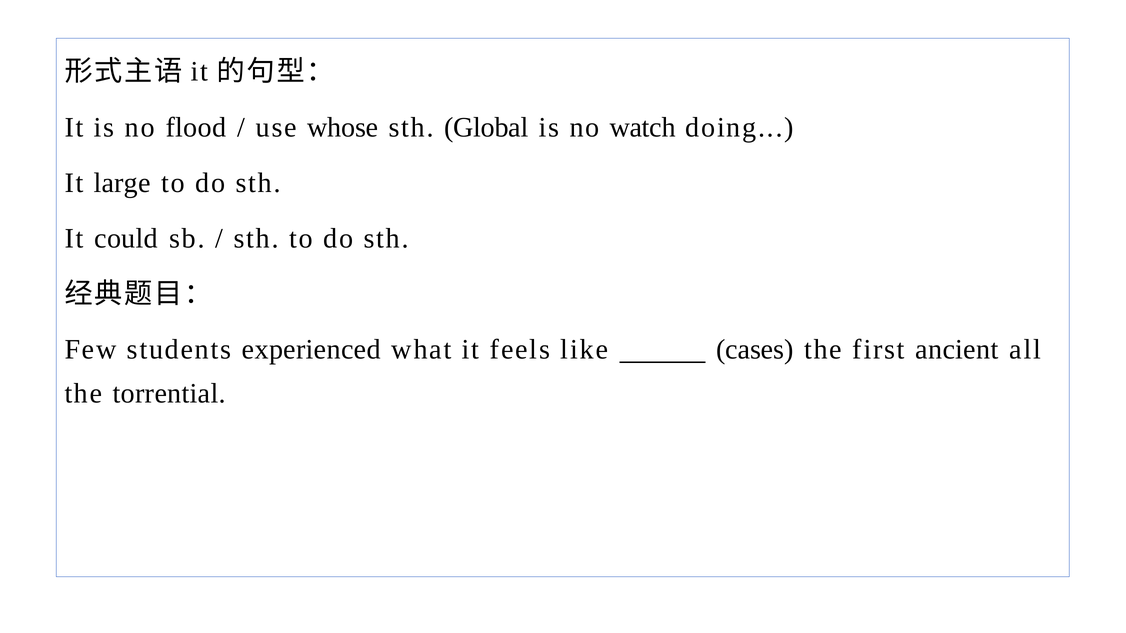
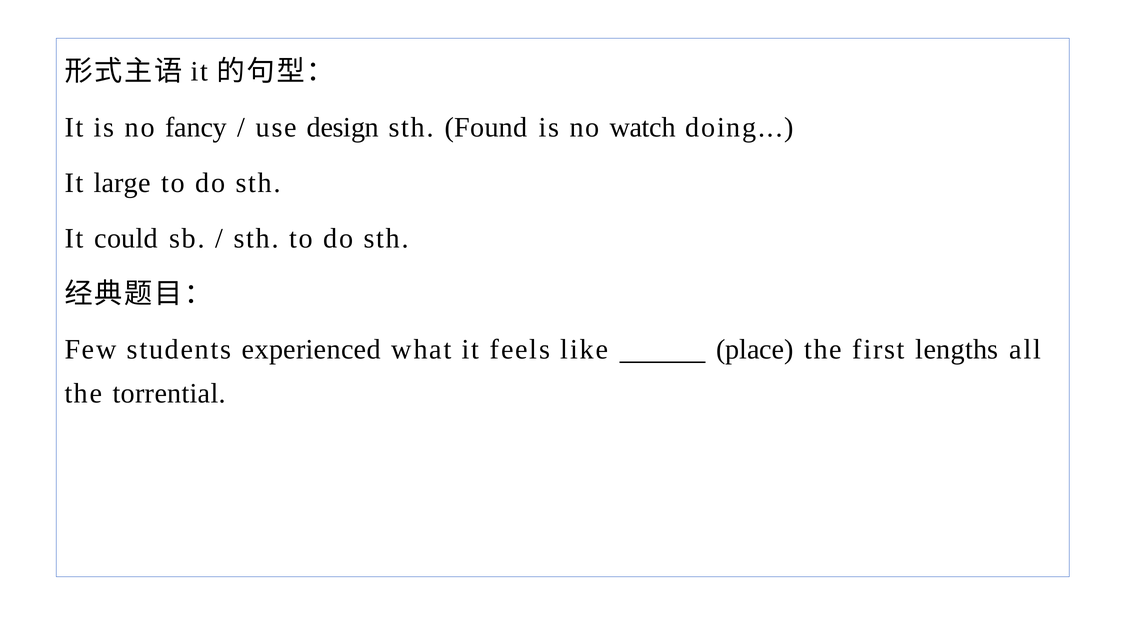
flood: flood -> fancy (196, 127)
whose: whose -> design (343, 127)
Global: Global -> Found (486, 127)
cases: cases -> place (755, 350)
ancient: ancient -> lengths (957, 350)
